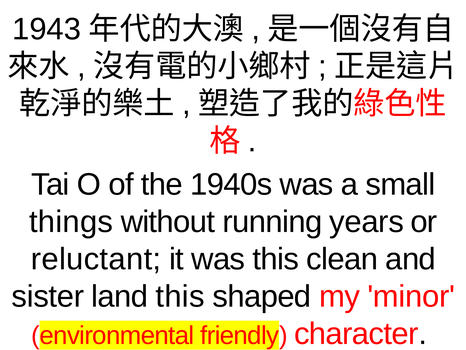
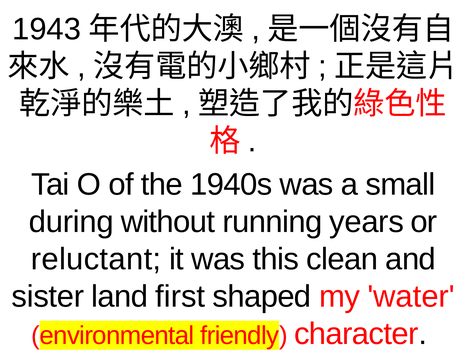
things: things -> during (71, 222)
land this: this -> first (180, 296)
minor: minor -> water (411, 296)
